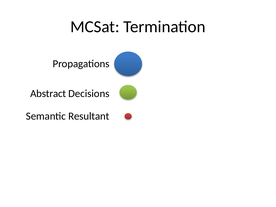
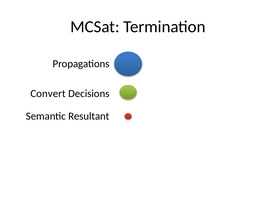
Abstract: Abstract -> Convert (48, 94)
